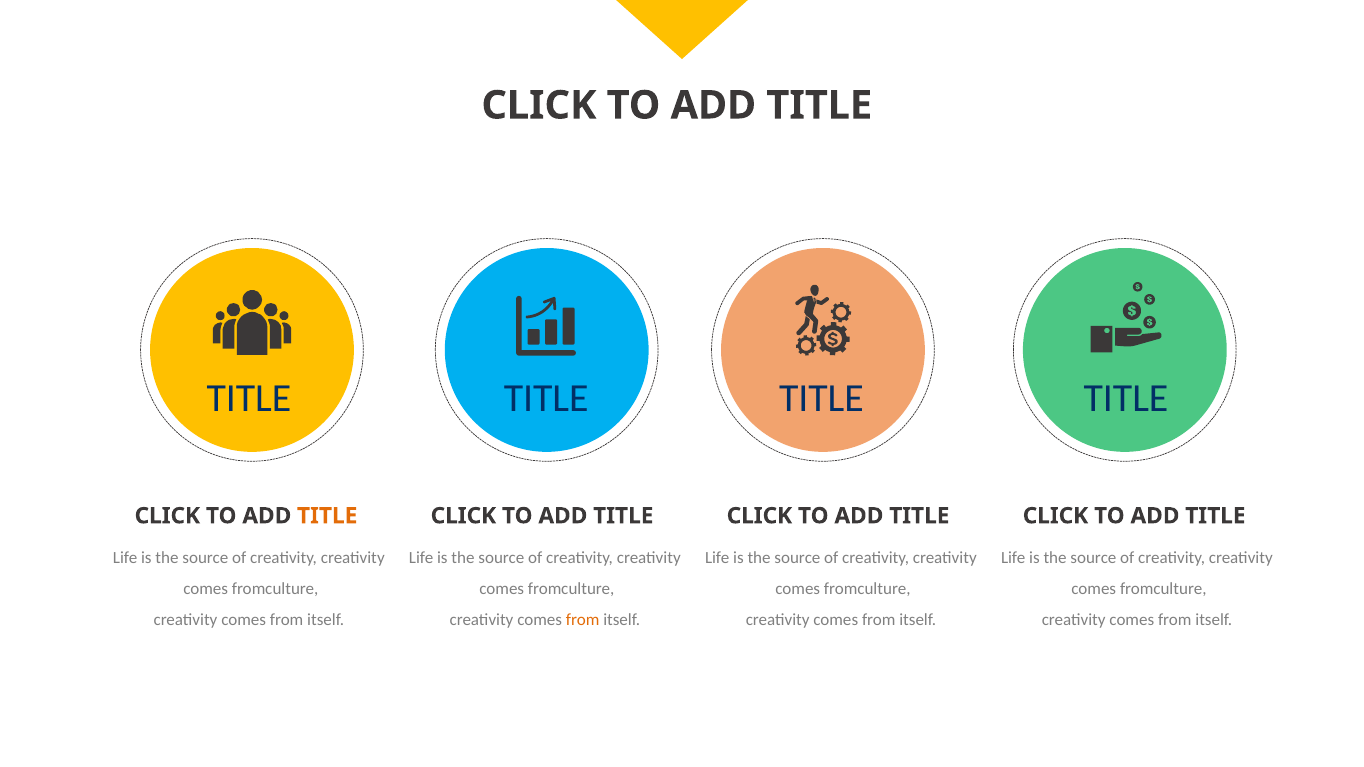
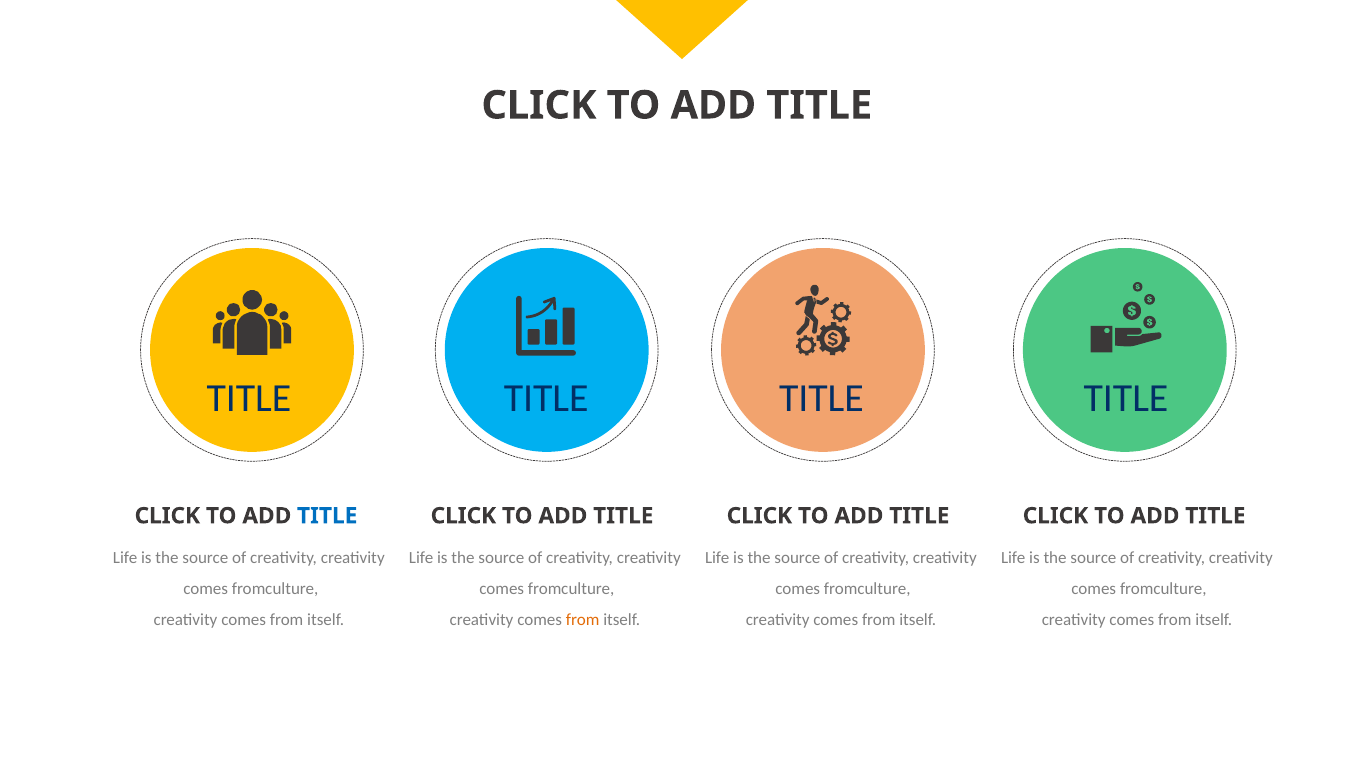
TITLE colour: orange -> blue (327, 516)
